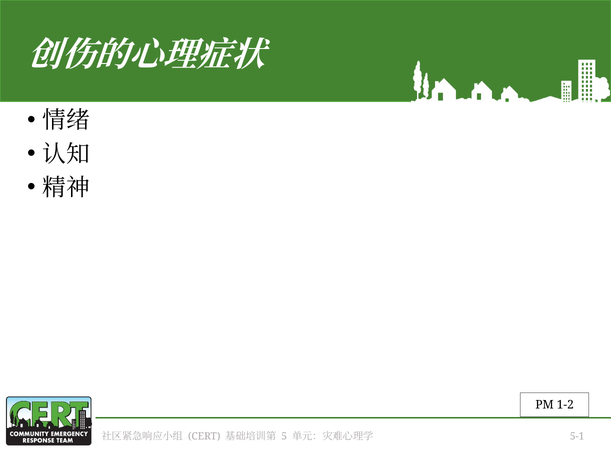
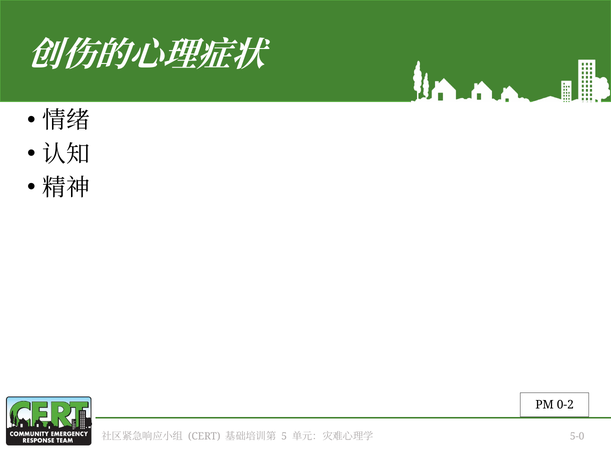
1-2: 1-2 -> 0-2 (565, 405)
5-1: 5-1 -> 5-0 (577, 437)
